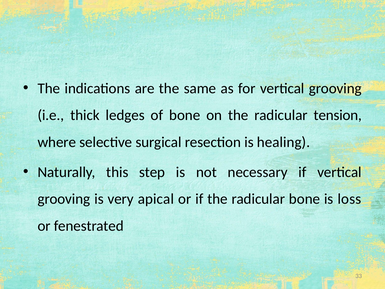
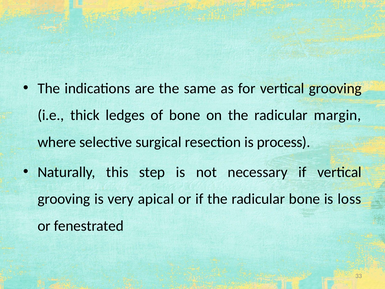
tension: tension -> margin (338, 115)
healing: healing -> process (284, 142)
